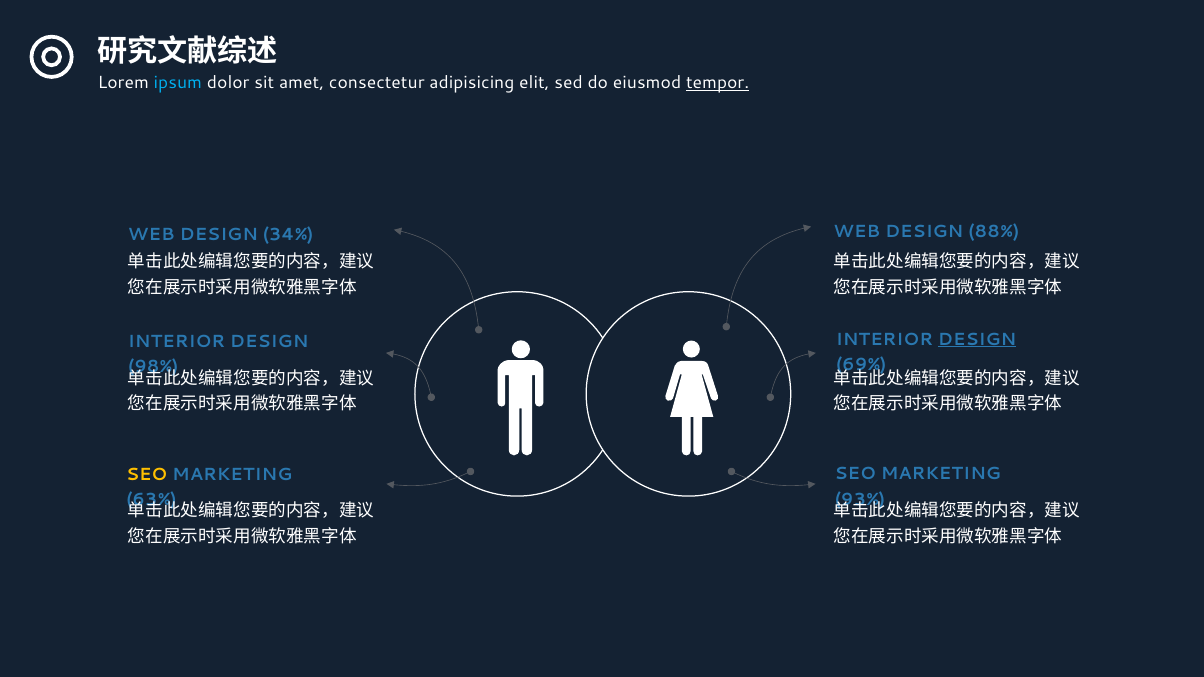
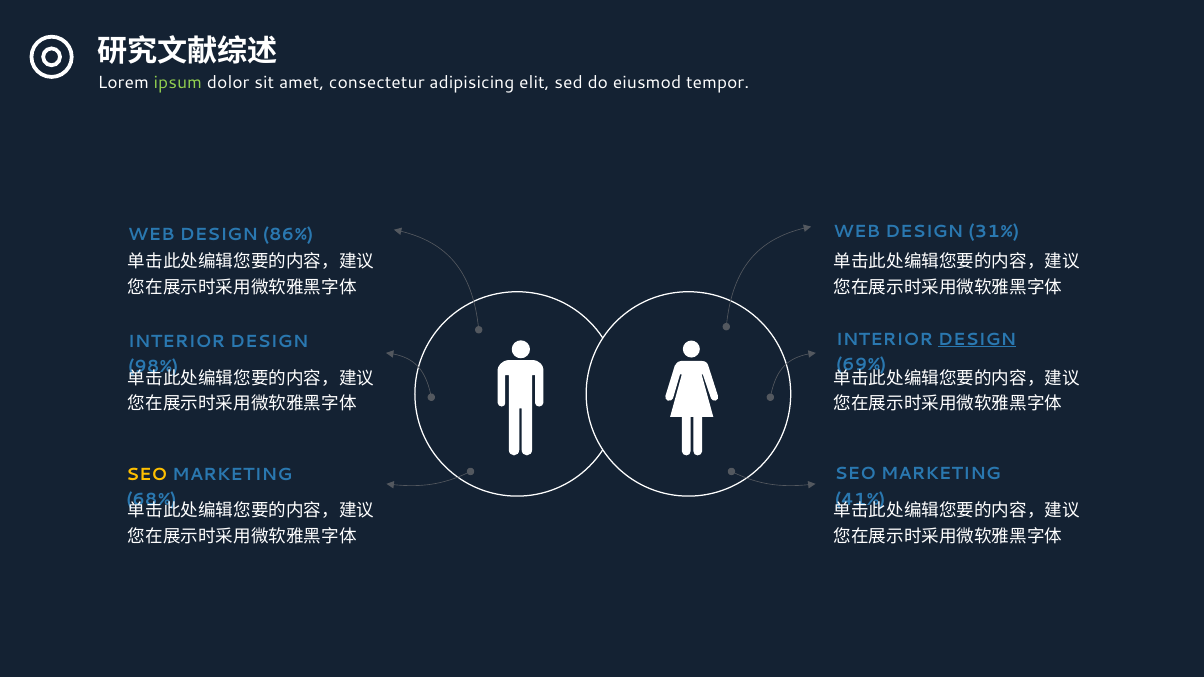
ipsum colour: light blue -> light green (178, 83)
tempor underline: present -> none (718, 83)
88%: 88% -> 31% (994, 232)
34%: 34% -> 86% (288, 235)
93%: 93% -> 41% (860, 499)
63%: 63% -> 68% (151, 500)
